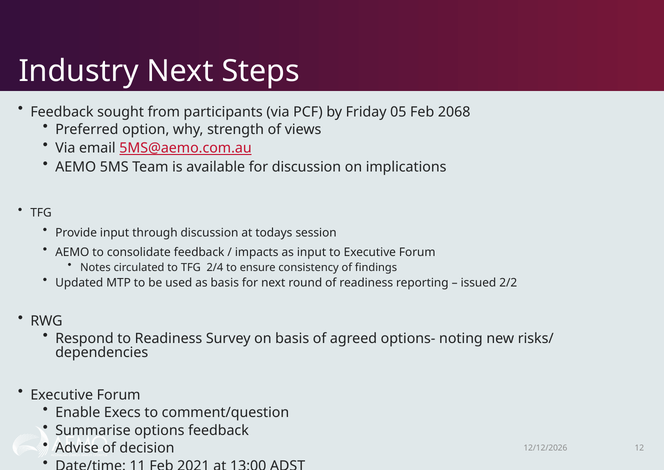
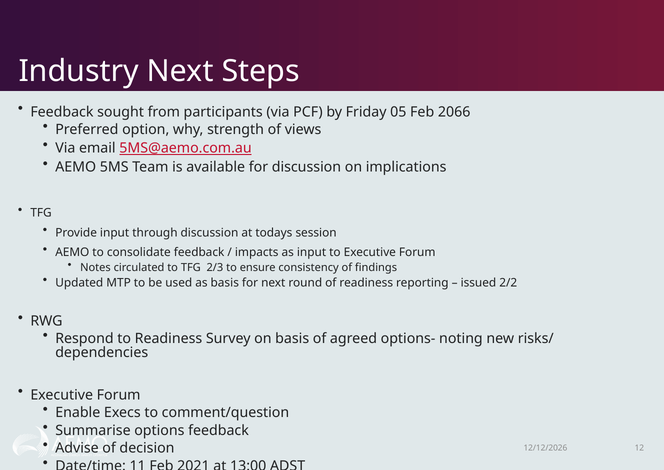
2068: 2068 -> 2066 (454, 112)
2/4: 2/4 -> 2/3 (215, 267)
